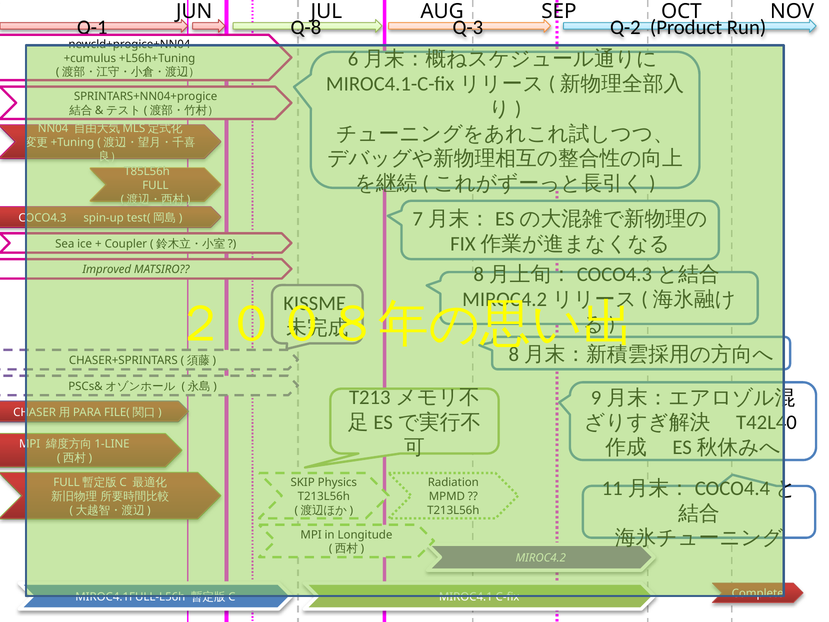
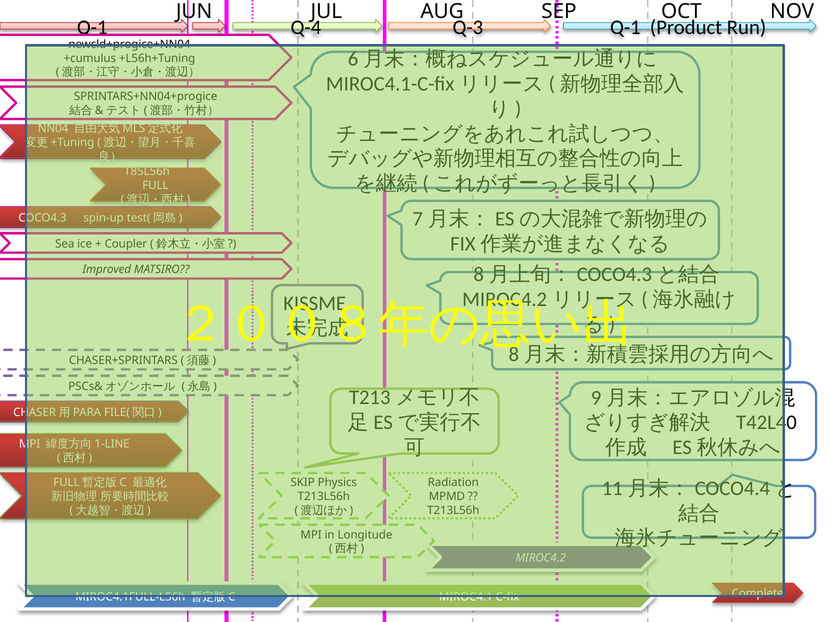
Q-8: Q-8 -> Q-4 (306, 27)
Q-3 Q-2: Q-2 -> Q-1 (625, 27)
